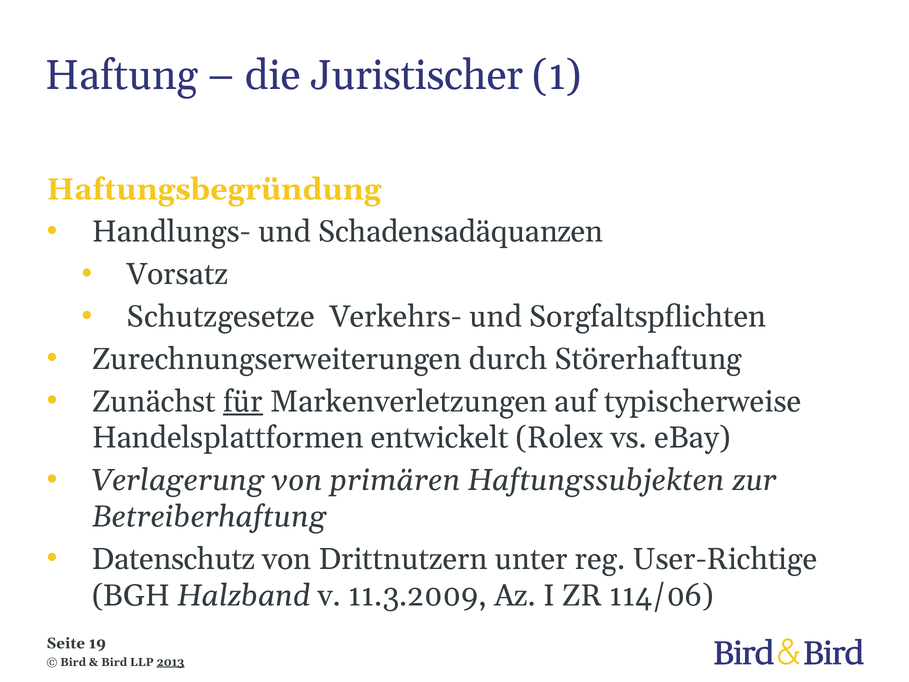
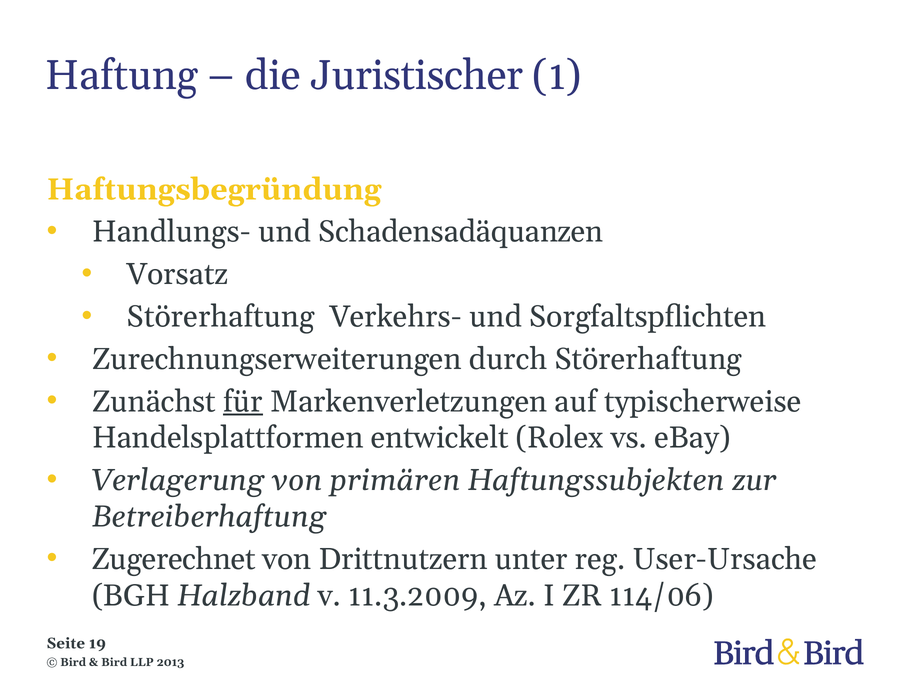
Schutzgesetze: Schutzgesetze -> Störerhaftung (221, 317)
Datenschutz: Datenschutz -> Zugerechnet (174, 559)
User-Richtige: User-Richtige -> User-Ursache (725, 559)
2013 underline: present -> none (170, 662)
